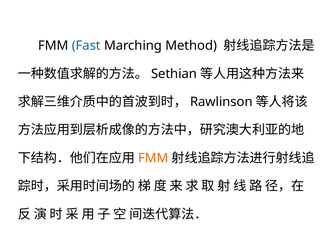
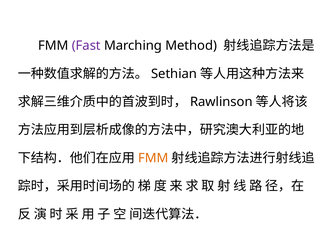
Fast colour: blue -> purple (86, 46)
